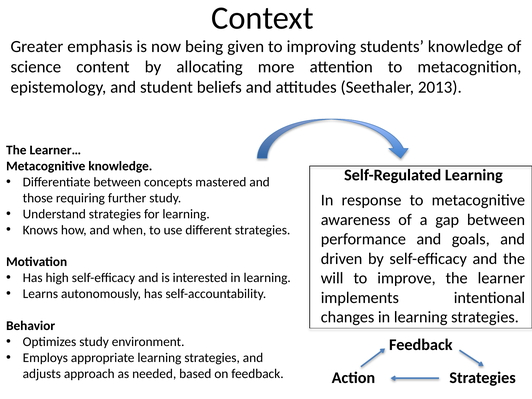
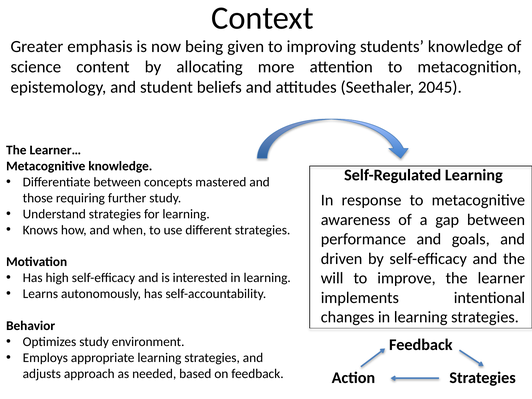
2013: 2013 -> 2045 (440, 87)
